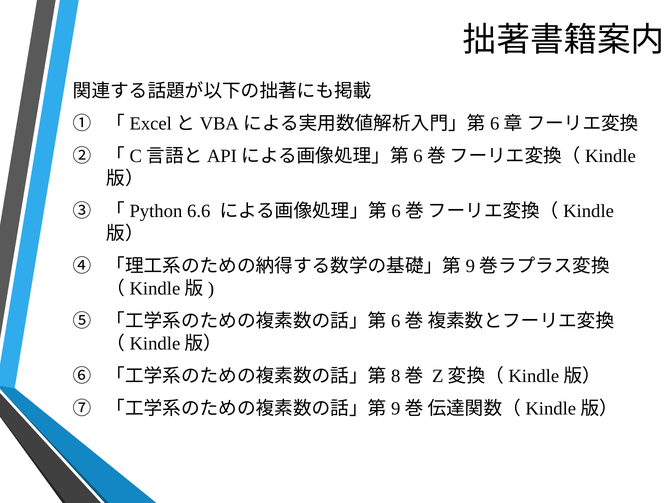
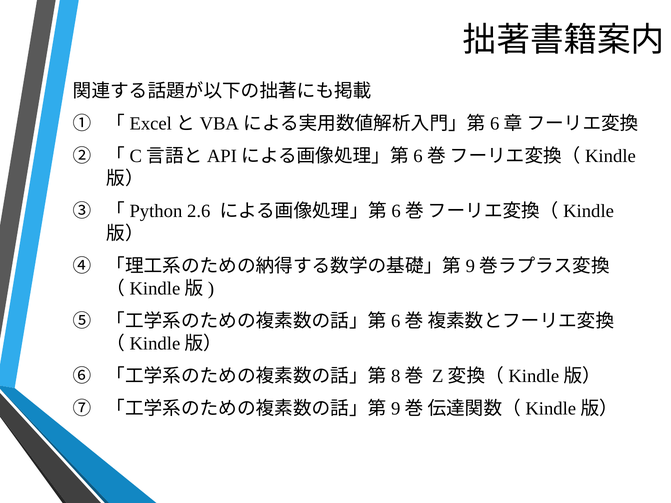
6.6: 6.6 -> 2.6 (199, 211)
